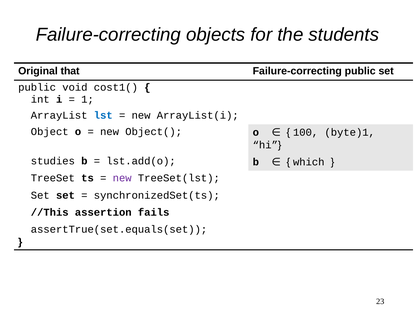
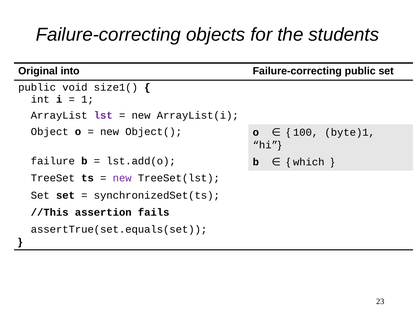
that: that -> into (70, 71)
cost1(: cost1( -> size1( (116, 87)
lst colour: blue -> purple (103, 115)
studies: studies -> failure (53, 161)
